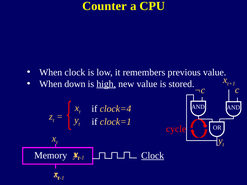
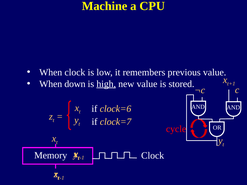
Counter: Counter -> Machine (105, 6)
clock=4: clock=4 -> clock=6 (115, 109)
clock=1: clock=1 -> clock=7 (116, 122)
Clock underline: present -> none (153, 156)
